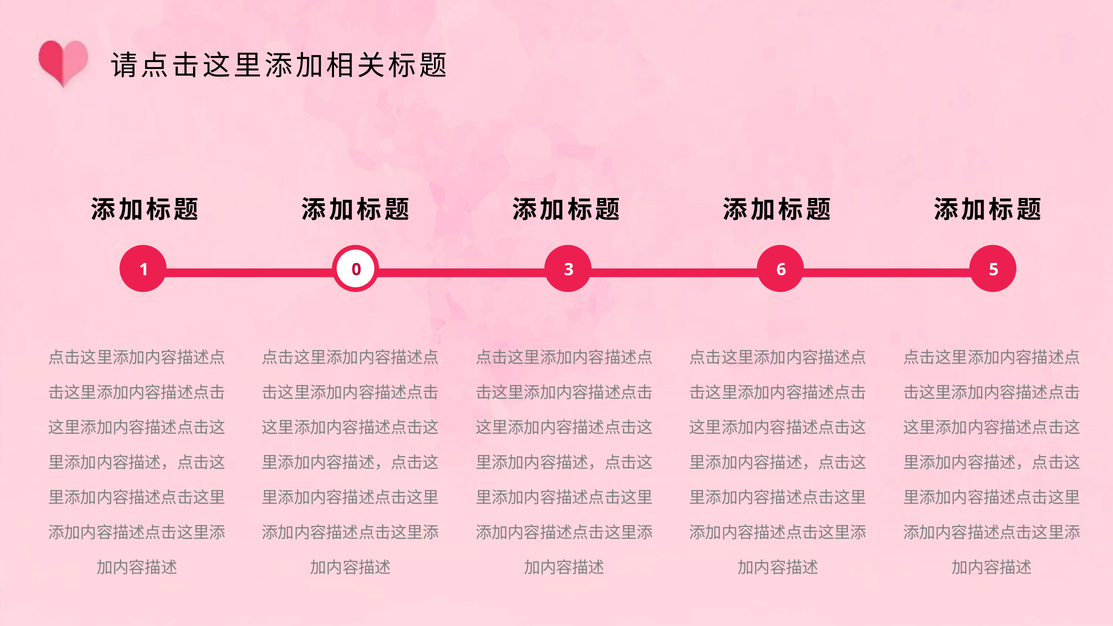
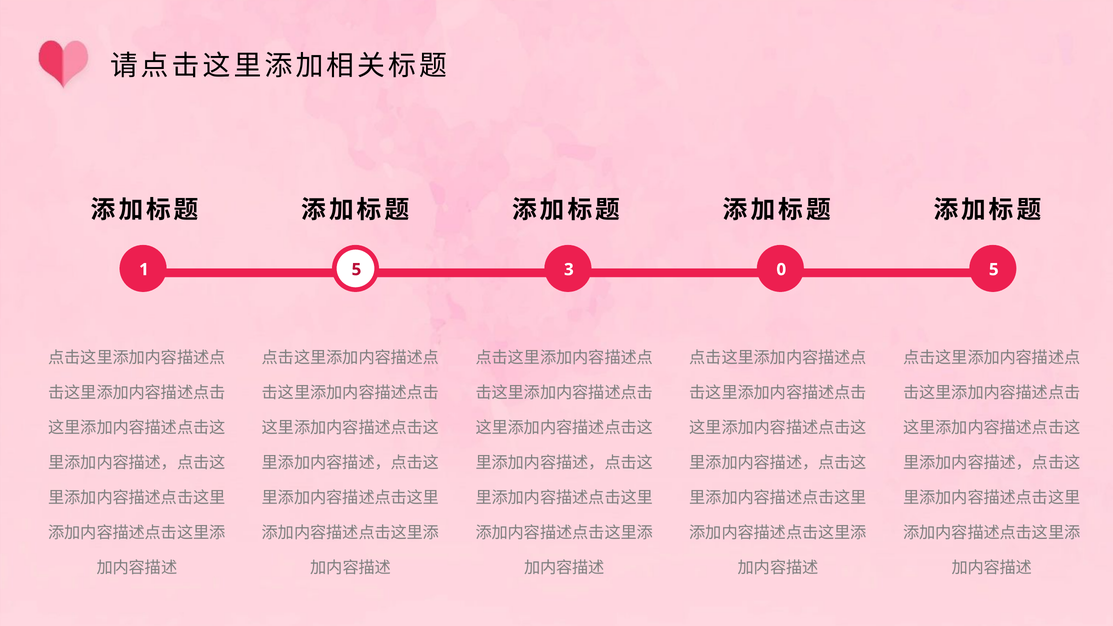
1 0: 0 -> 5 (356, 270)
6: 6 -> 0 (781, 270)
